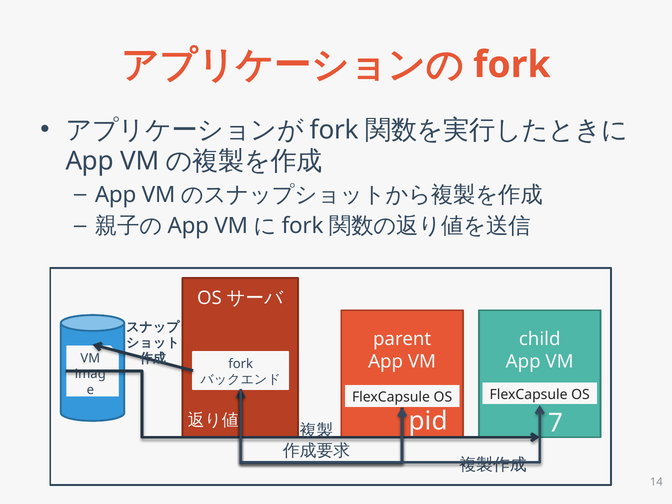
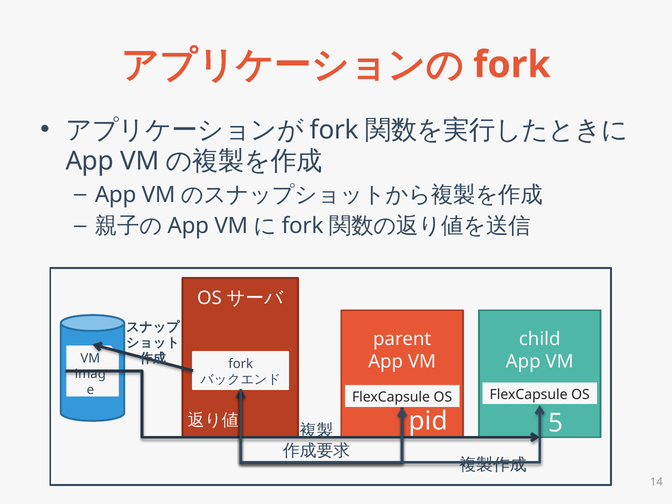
7: 7 -> 5 (556, 423)
